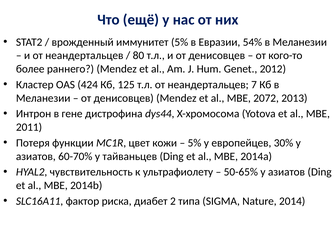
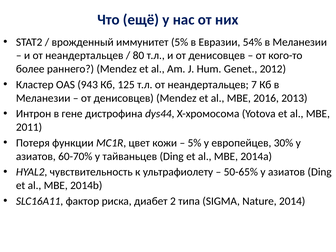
424: 424 -> 943 (88, 85)
2072: 2072 -> 2016 (266, 98)
